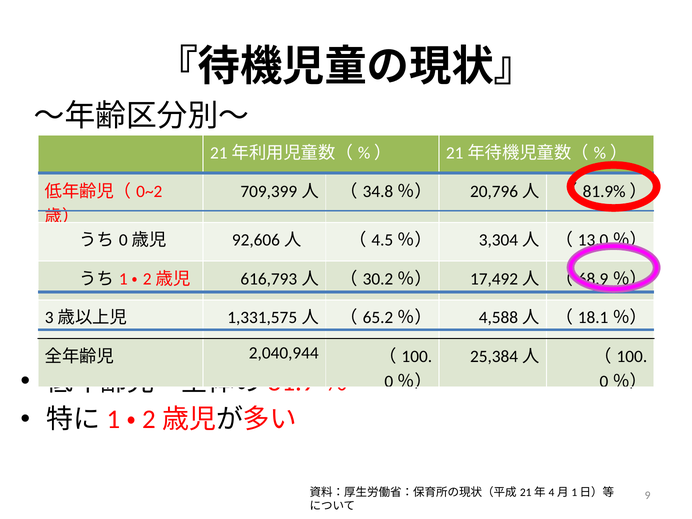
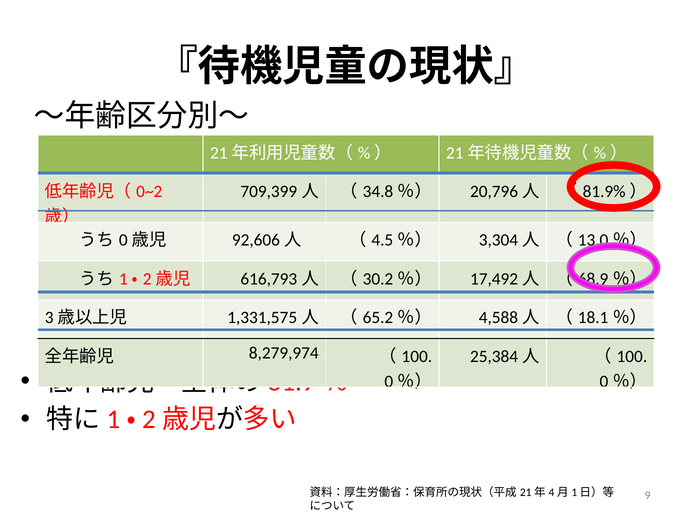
2,040,944: 2,040,944 -> 8,279,974 (284, 353)
